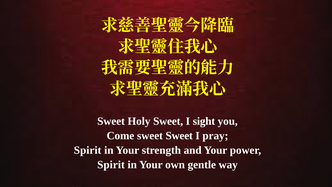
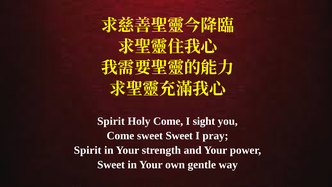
Sweet: Sweet -> Spirit (111, 121)
Holy Sweet: Sweet -> Come (168, 121)
Spirit: Spirit -> Sweet (111, 165)
